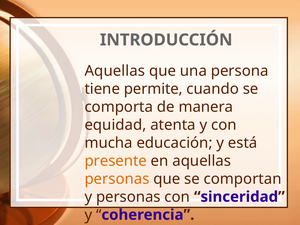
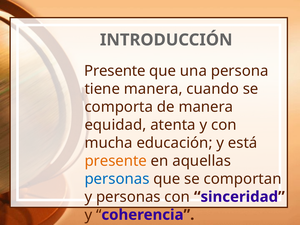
Aquellas: Aquellas -> Presente (115, 71)
tiene permite: permite -> manera (153, 89)
personas colour: orange -> blue (117, 179)
